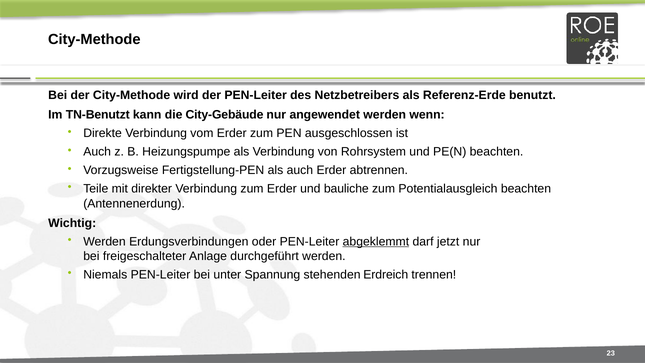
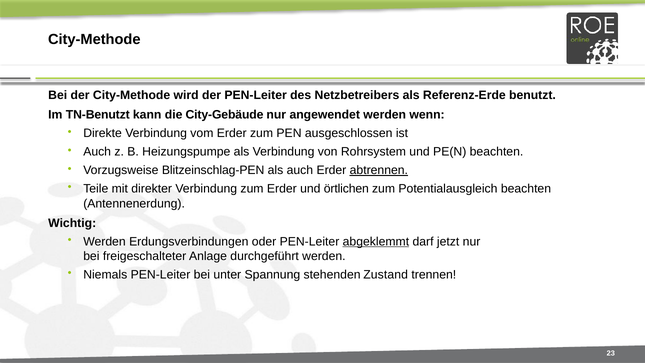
Fertigstellung-PEN: Fertigstellung-PEN -> Blitzeinschlag-PEN (213, 170)
abtrennen underline: none -> present (379, 170)
bauliche: bauliche -> örtlichen (346, 189)
Erdreich: Erdreich -> Zustand (386, 274)
